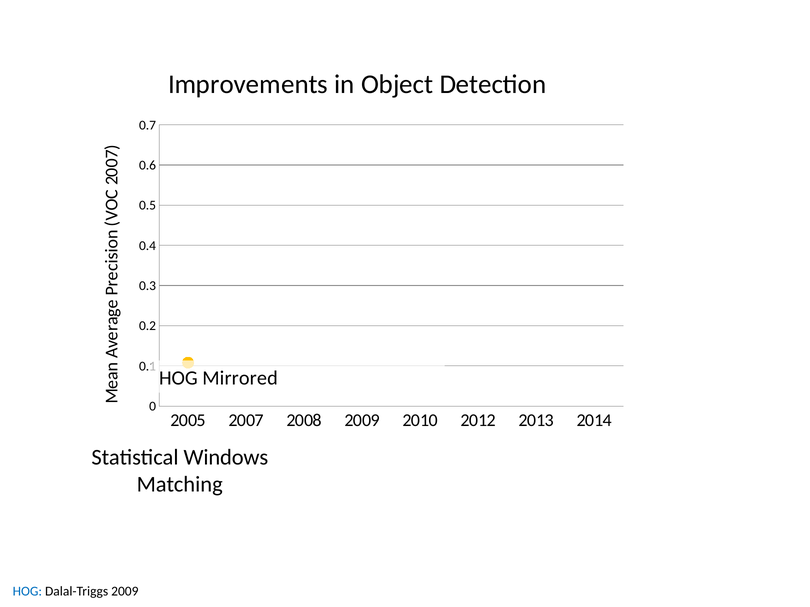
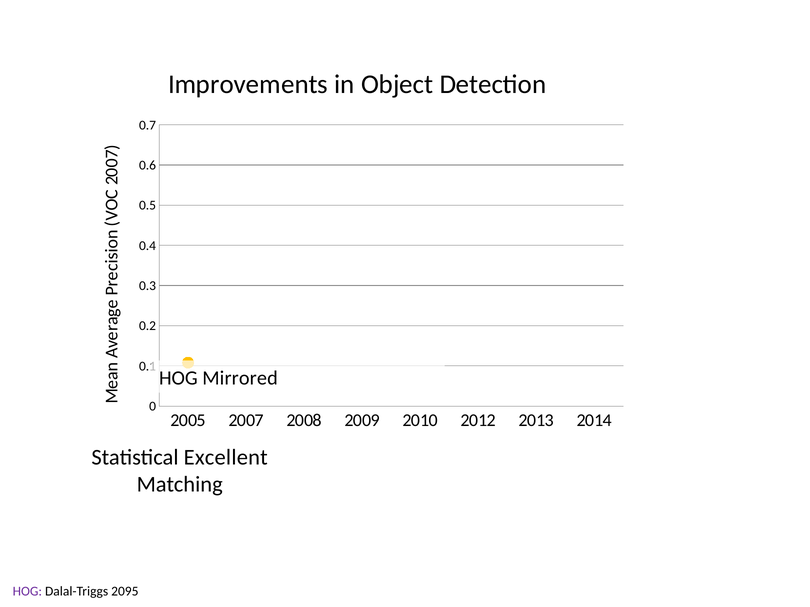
Windows: Windows -> Excellent (226, 458)
HOG colour: blue -> purple (27, 592)
Dalal-Triggs 2009: 2009 -> 2095 (125, 592)
